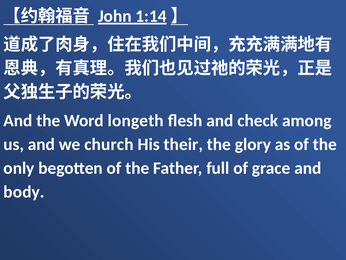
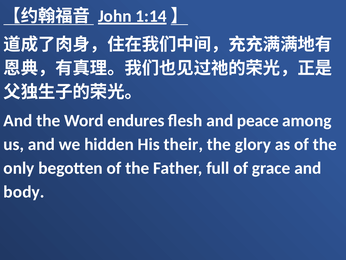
longeth: longeth -> endures (136, 120)
check: check -> peace (258, 120)
church: church -> hidden (109, 144)
